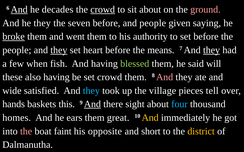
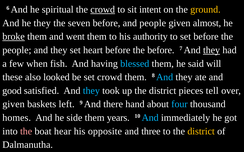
And underline: present -> none (19, 10)
decades: decades -> spiritual (58, 10)
sit about: about -> intent (150, 10)
ground colour: pink -> yellow (205, 10)
saying: saying -> almost (207, 23)
they underline: present -> none (59, 50)
the means: means -> before (161, 50)
blessed colour: light green -> light blue (135, 64)
also having: having -> looked (56, 77)
And colour: pink -> light blue (165, 77)
wide: wide -> good (12, 91)
up the village: village -> district (163, 91)
hands: hands -> given (14, 104)
this: this -> left (67, 104)
And underline: present -> none (92, 104)
sight: sight -> hand (135, 104)
ears: ears -> side (74, 118)
great: great -> years (118, 118)
And colour: yellow -> light blue (150, 118)
faint: faint -> hear (63, 132)
short: short -> three (151, 132)
